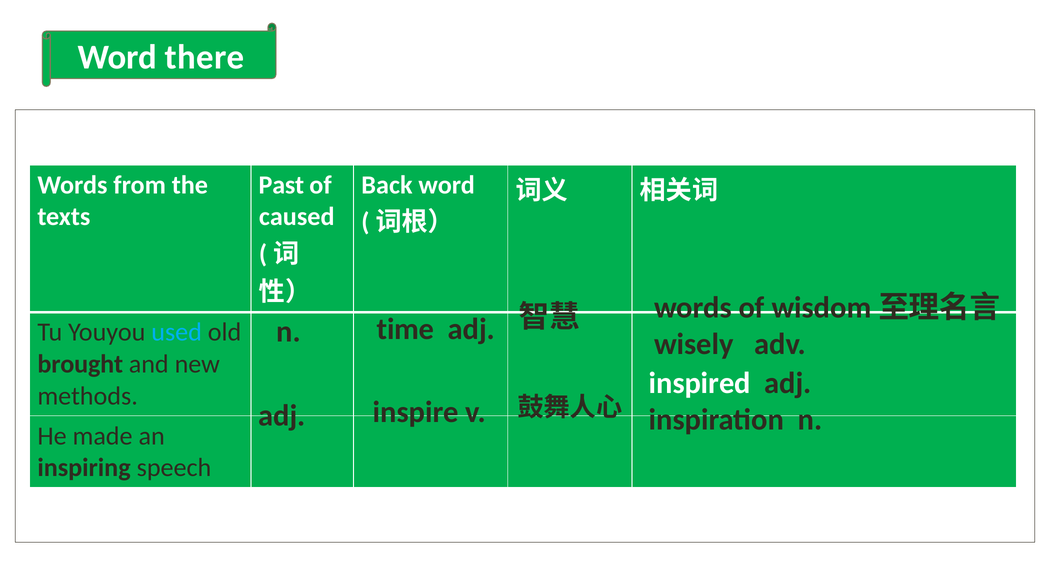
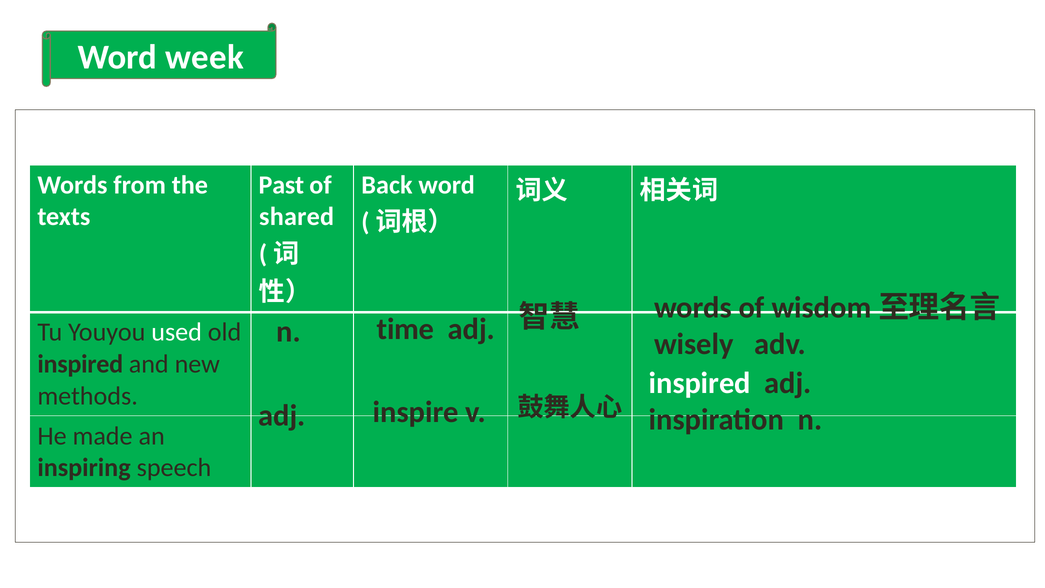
there: there -> week (205, 57)
caused: caused -> shared (297, 217)
used colour: light blue -> white (177, 332)
brought: brought -> inspired (80, 364)
